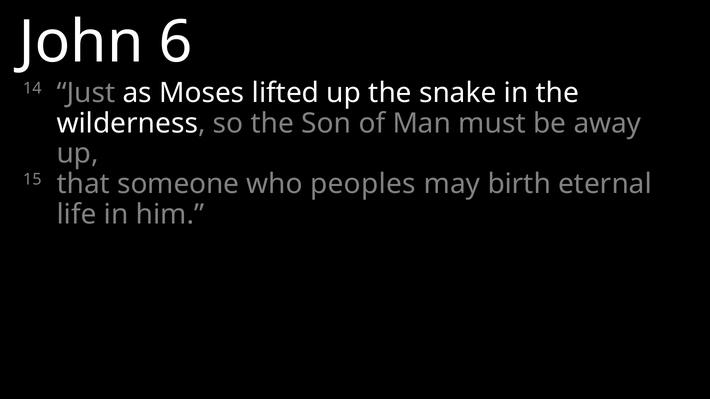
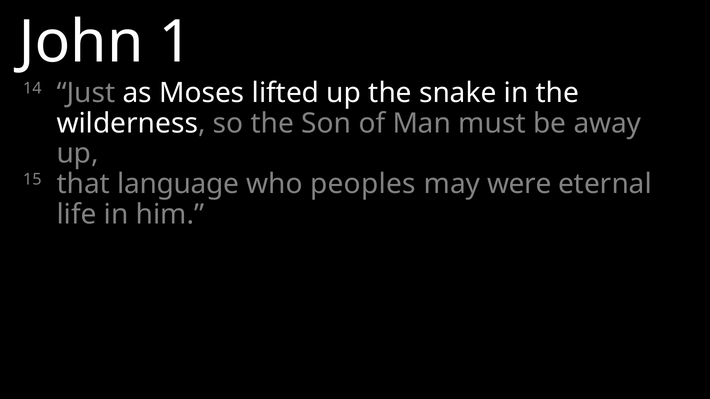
6: 6 -> 1 (176, 42)
someone: someone -> language (178, 184)
birth: birth -> were (519, 184)
